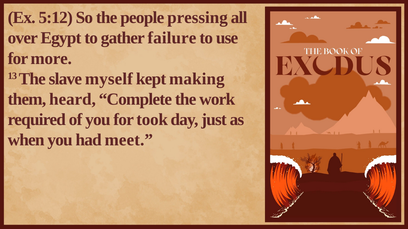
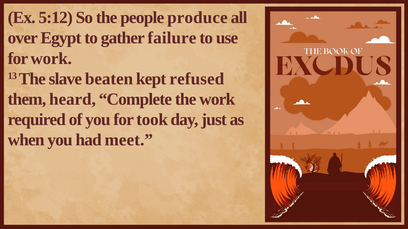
pressing: pressing -> produce (197, 18)
for more: more -> work (51, 59)
myself: myself -> beaten (109, 79)
making: making -> refused (197, 79)
